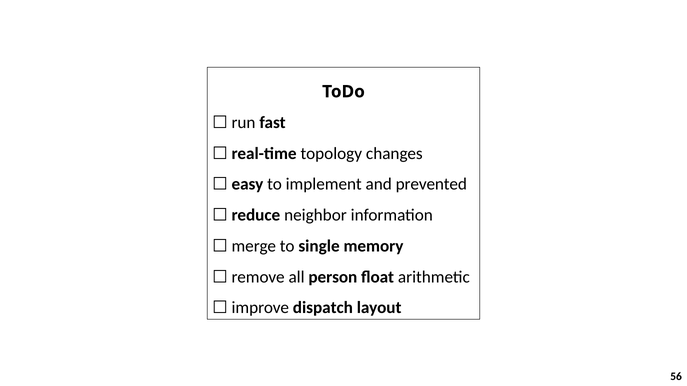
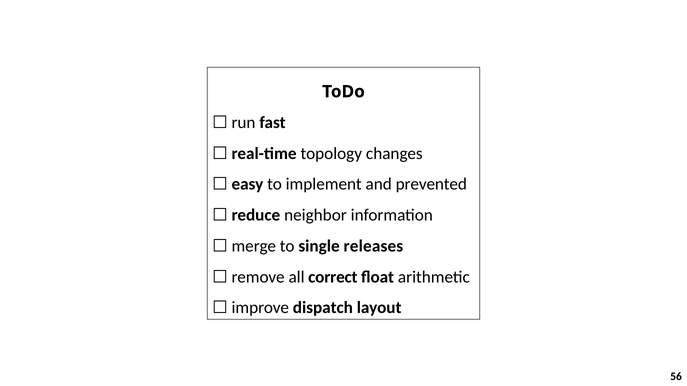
memory: memory -> releases (373, 246)
person: person -> correct (333, 277)
